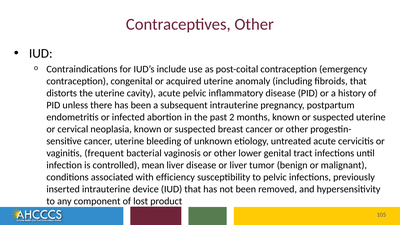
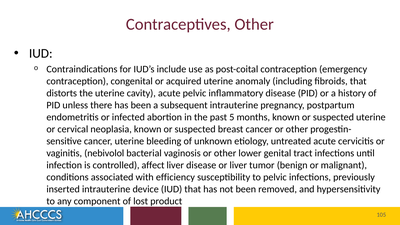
2: 2 -> 5 (232, 117)
frequent: frequent -> nebivolol (104, 153)
mean: mean -> affect (153, 165)
